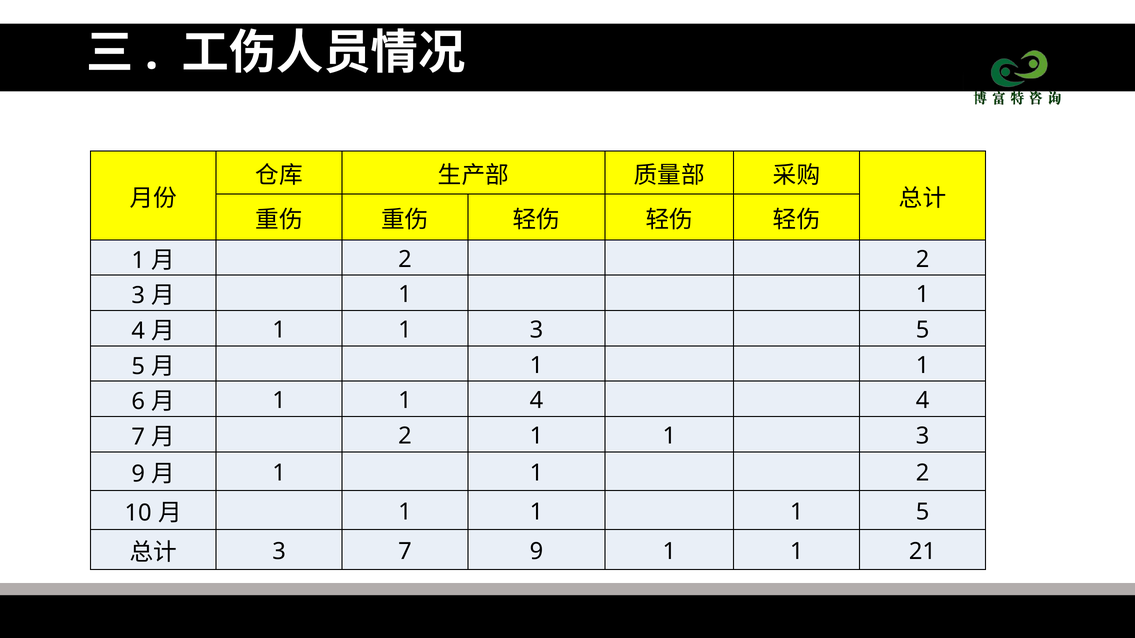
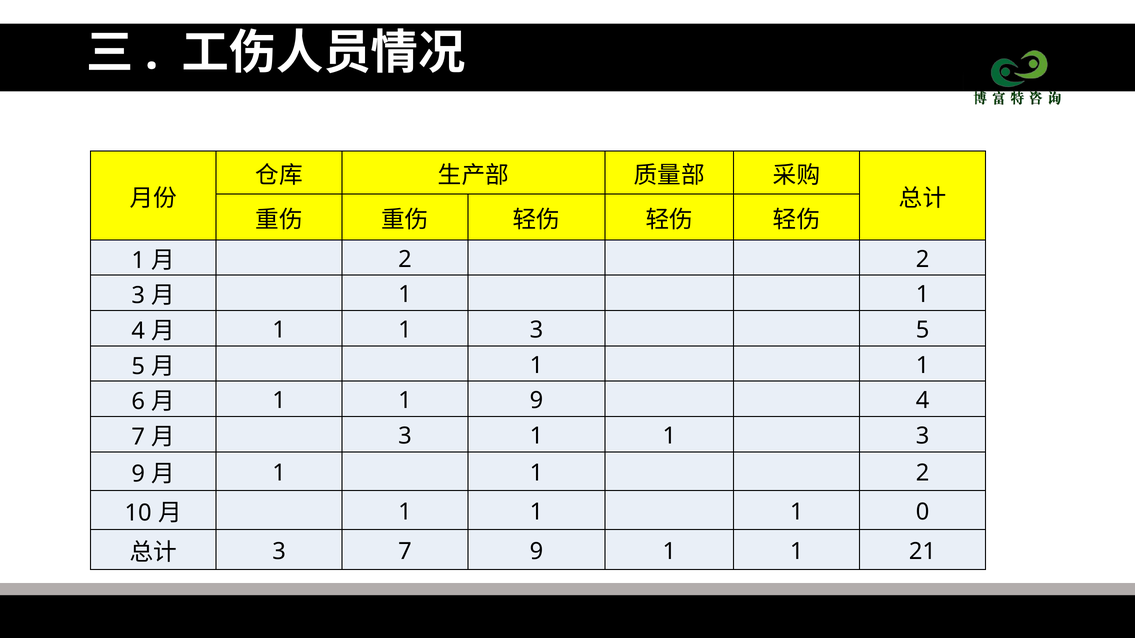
4: 4 -> 9 (536, 401)
2: 2 -> 3 (405, 436)
1 5: 5 -> 0 (923, 512)
